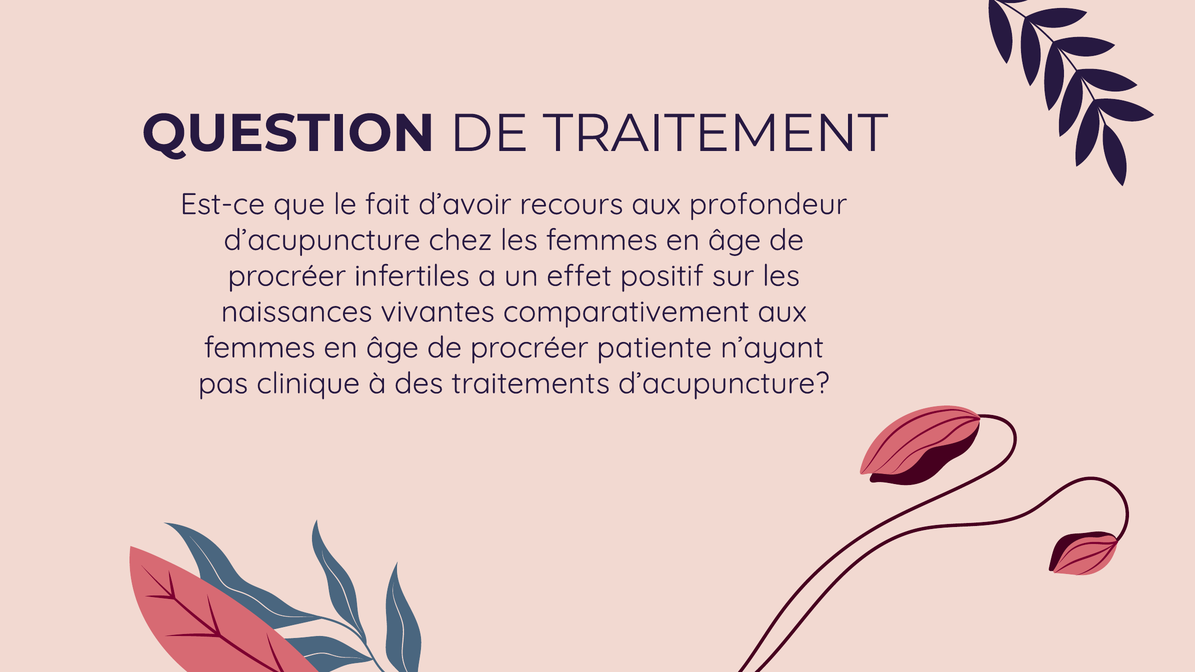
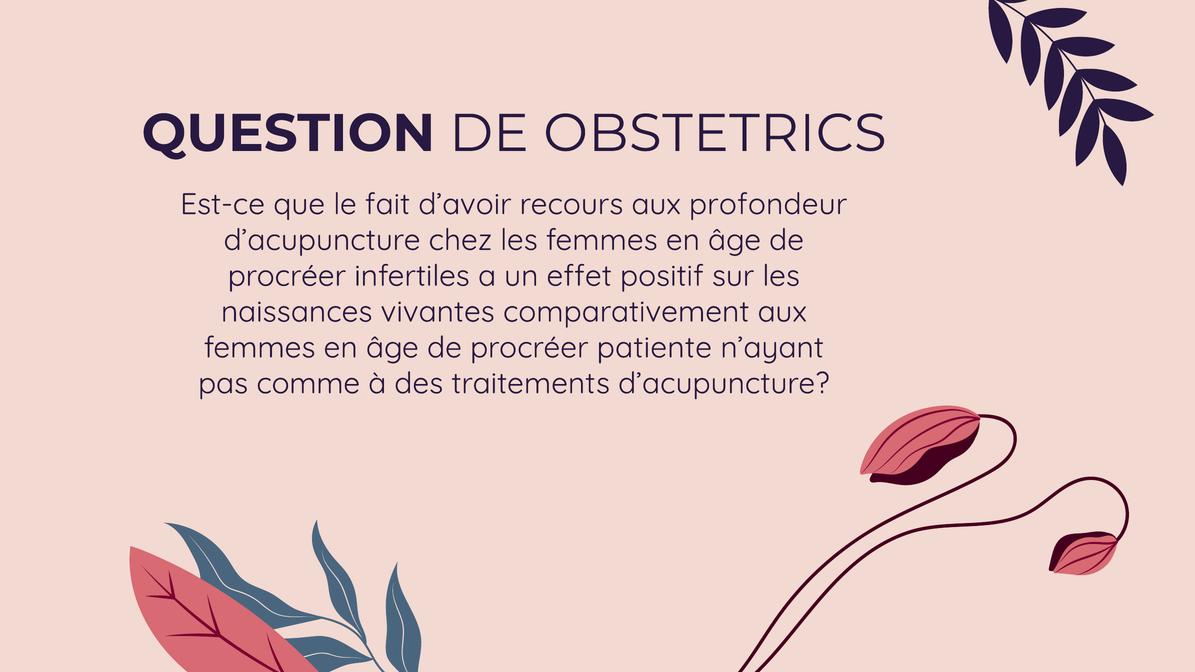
TRAITEMENT: TRAITEMENT -> OBSTETRICS (715, 133)
clinique: clinique -> comme (308, 384)
